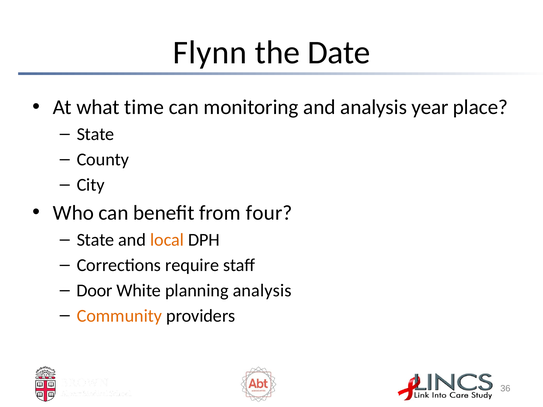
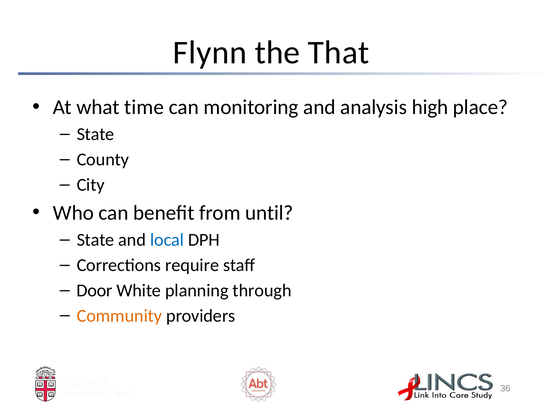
Date: Date -> That (339, 53)
year: year -> high (430, 107)
four: four -> until (269, 213)
local colour: orange -> blue (167, 240)
planning analysis: analysis -> through (262, 291)
